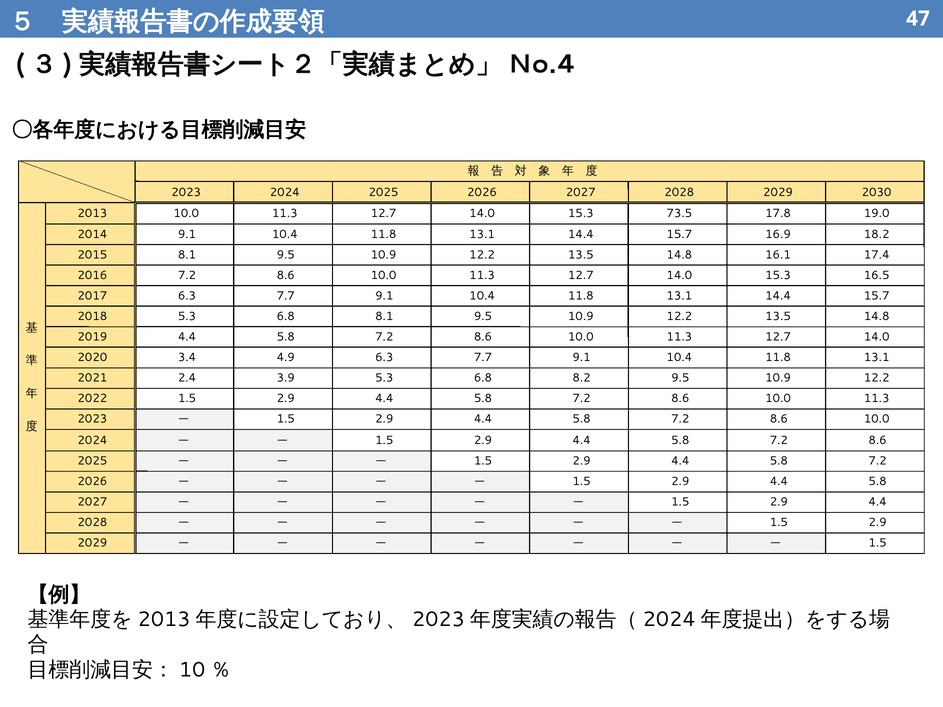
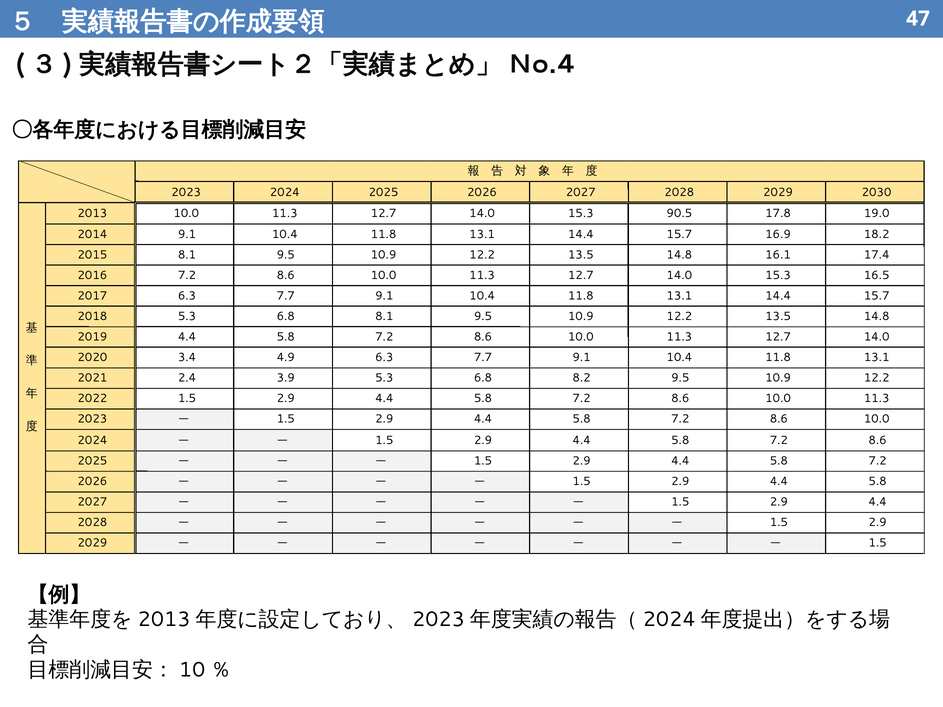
73.5: 73.5 -> 90.5 (679, 214)
